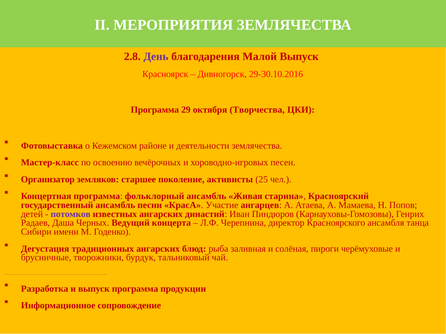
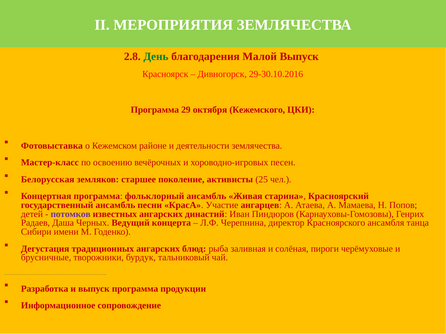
День colour: purple -> green (156, 57)
Творчества: Творчества -> Кежемского (257, 110)
Организатор: Организатор -> Белорусская (48, 180)
